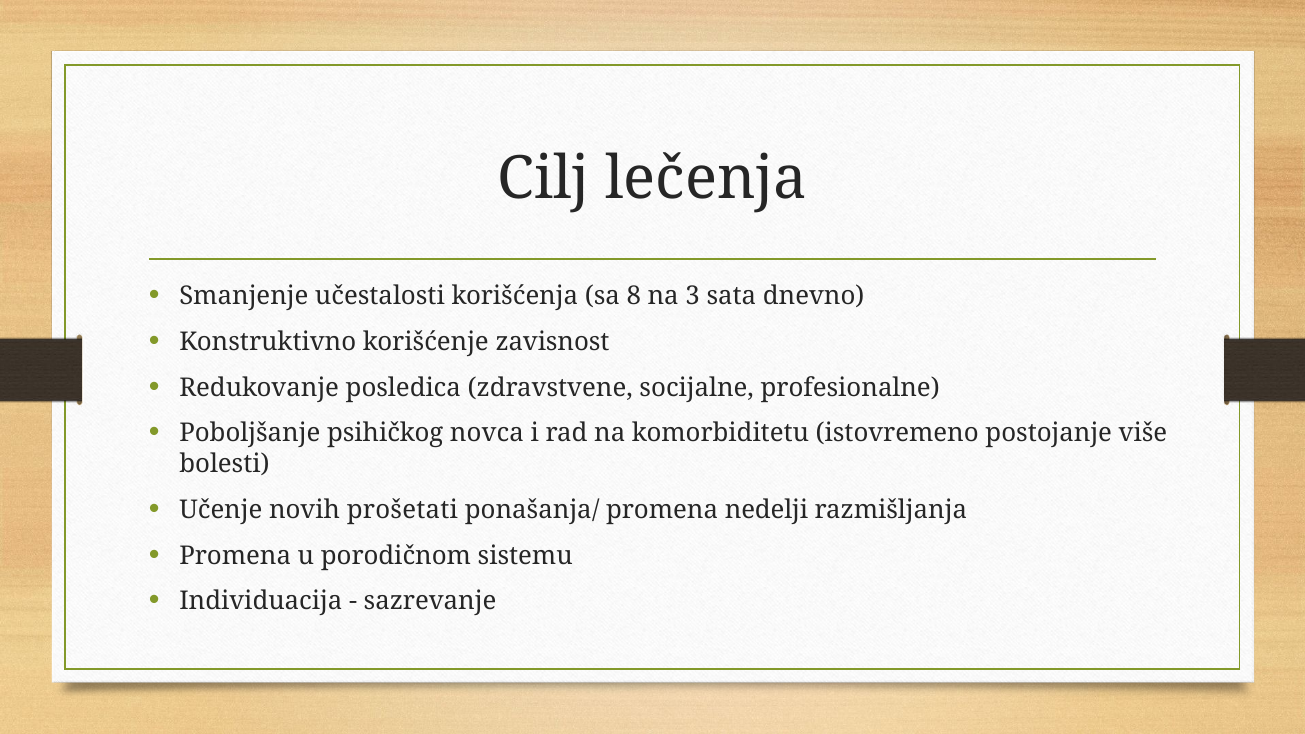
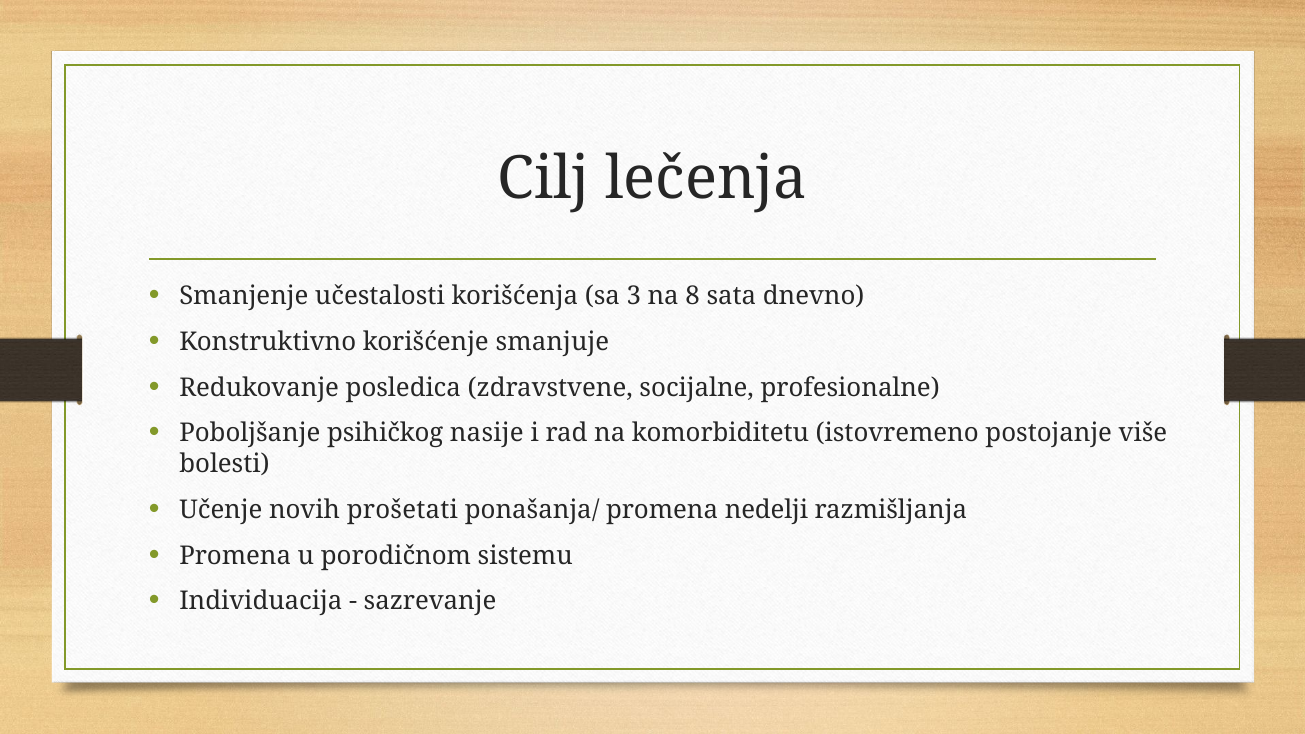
8: 8 -> 3 (634, 296)
3: 3 -> 8 (693, 296)
zavisnost: zavisnost -> smanjuje (552, 342)
novca: novca -> nasije (487, 433)
